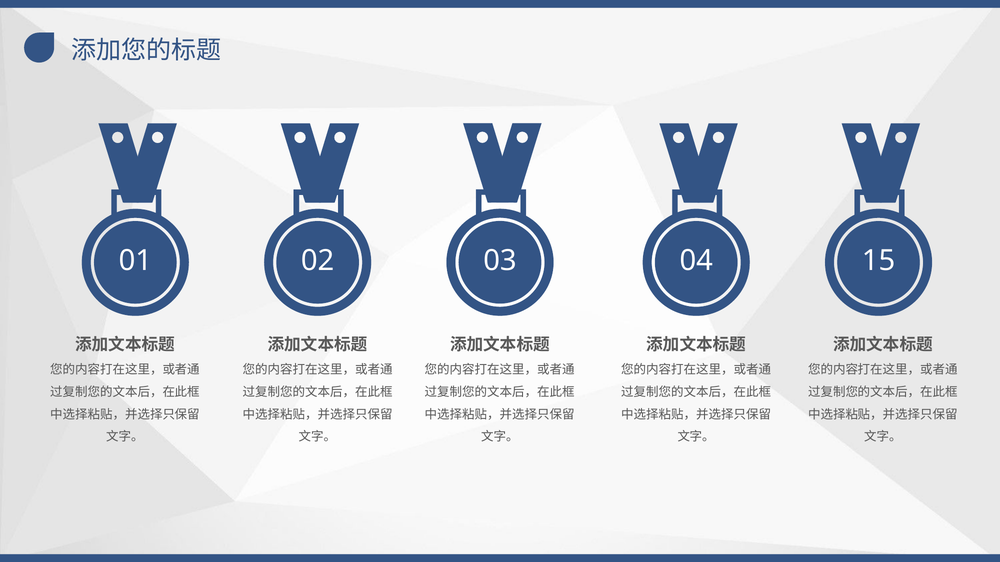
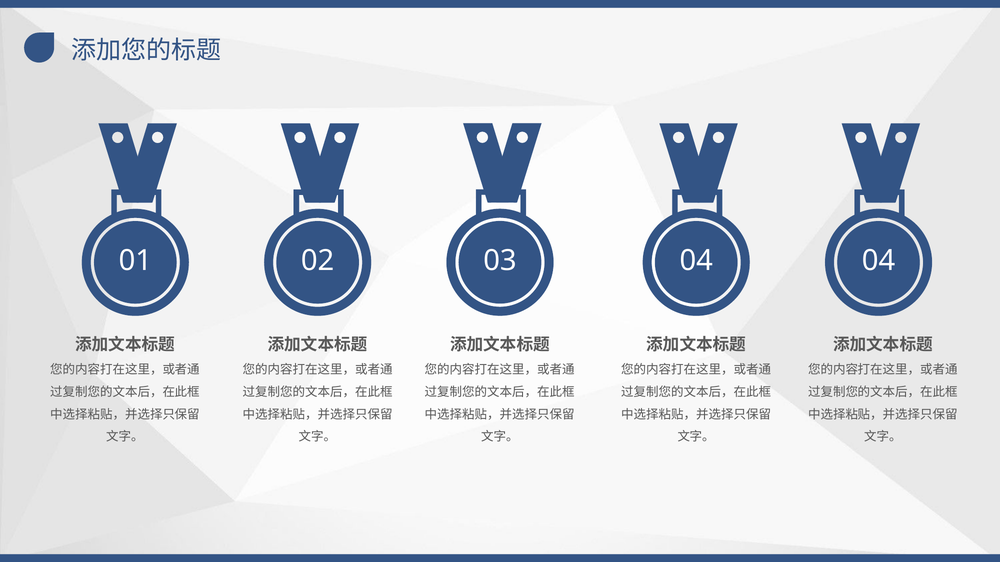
04 15: 15 -> 04 (879, 261)
